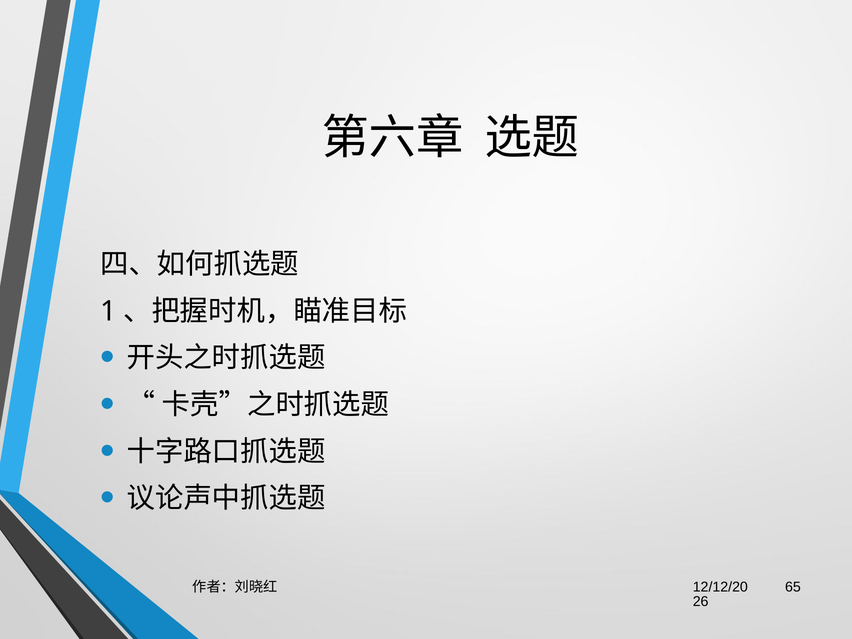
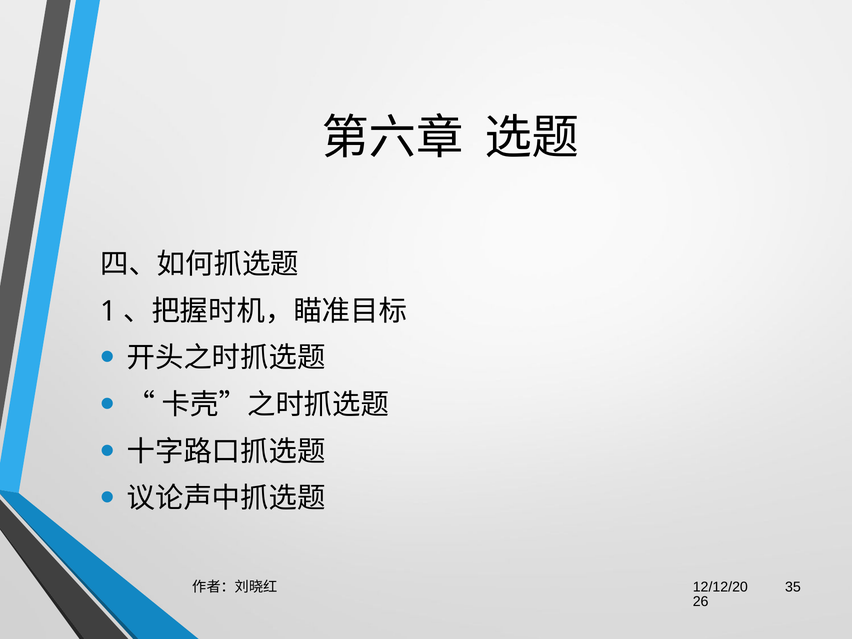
65: 65 -> 35 (793, 587)
